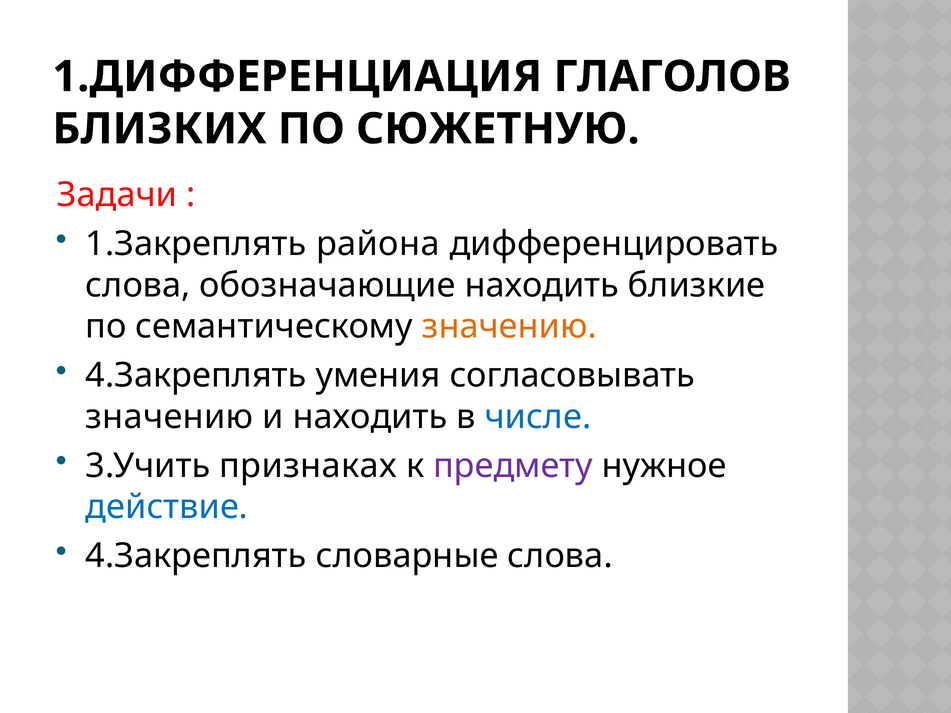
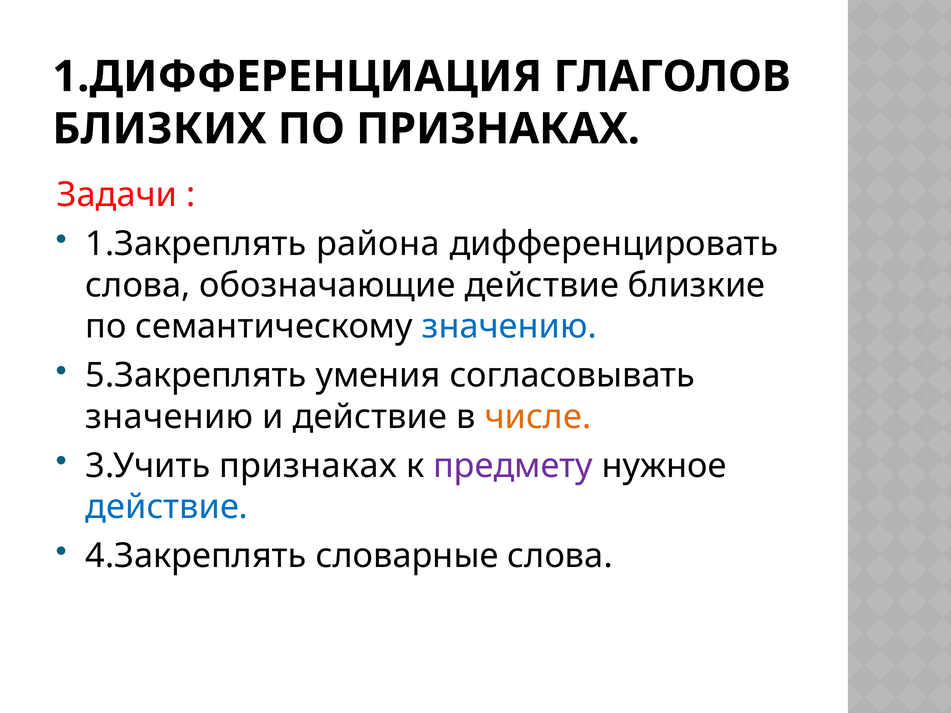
ПО СЮЖЕТНУЮ: СЮЖЕТНУЮ -> ПРИЗНАКАХ (498, 129)
обозначающие находить: находить -> действие (542, 285)
значению colour: orange -> blue (509, 327)
4.Закреплять: 4.Закреплять -> 5.Закреплять (196, 376)
и находить: находить -> действие (370, 417)
числе colour: blue -> orange (538, 417)
